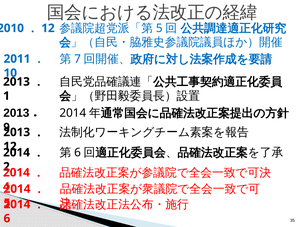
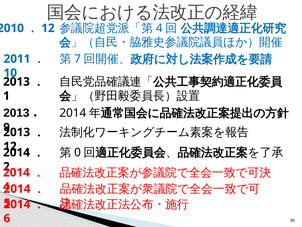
5: 5 -> 4 (159, 28)
6: 6 -> 0 (78, 152)
